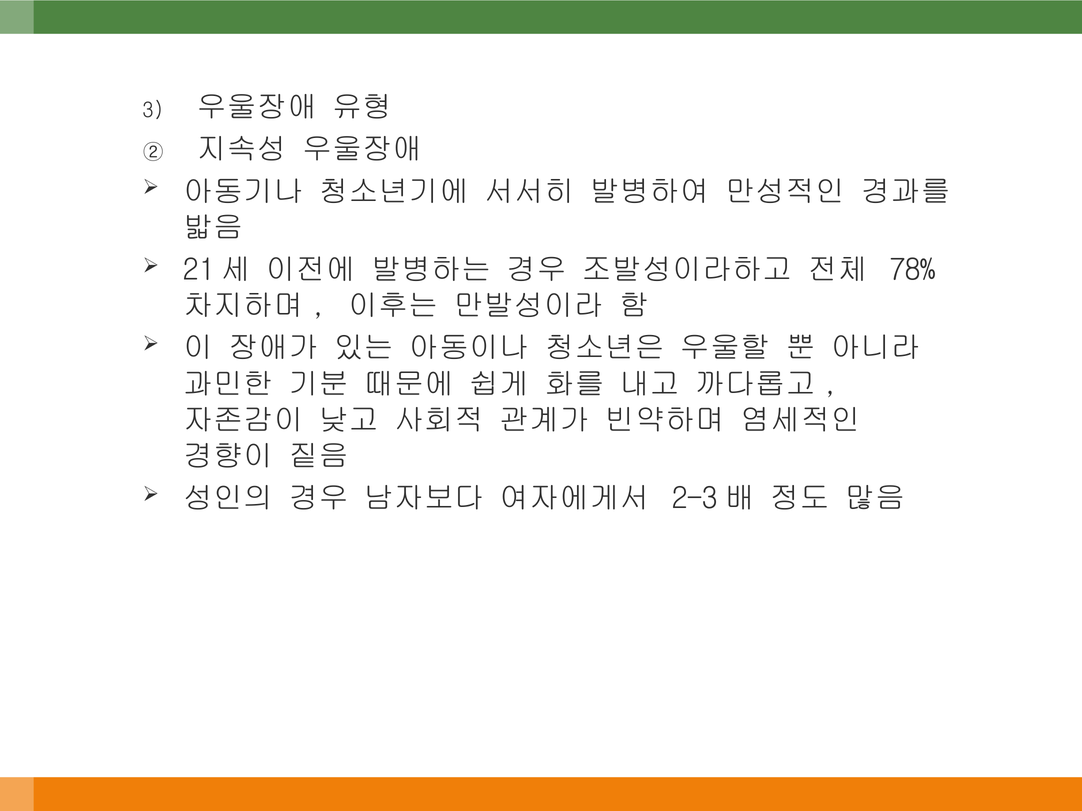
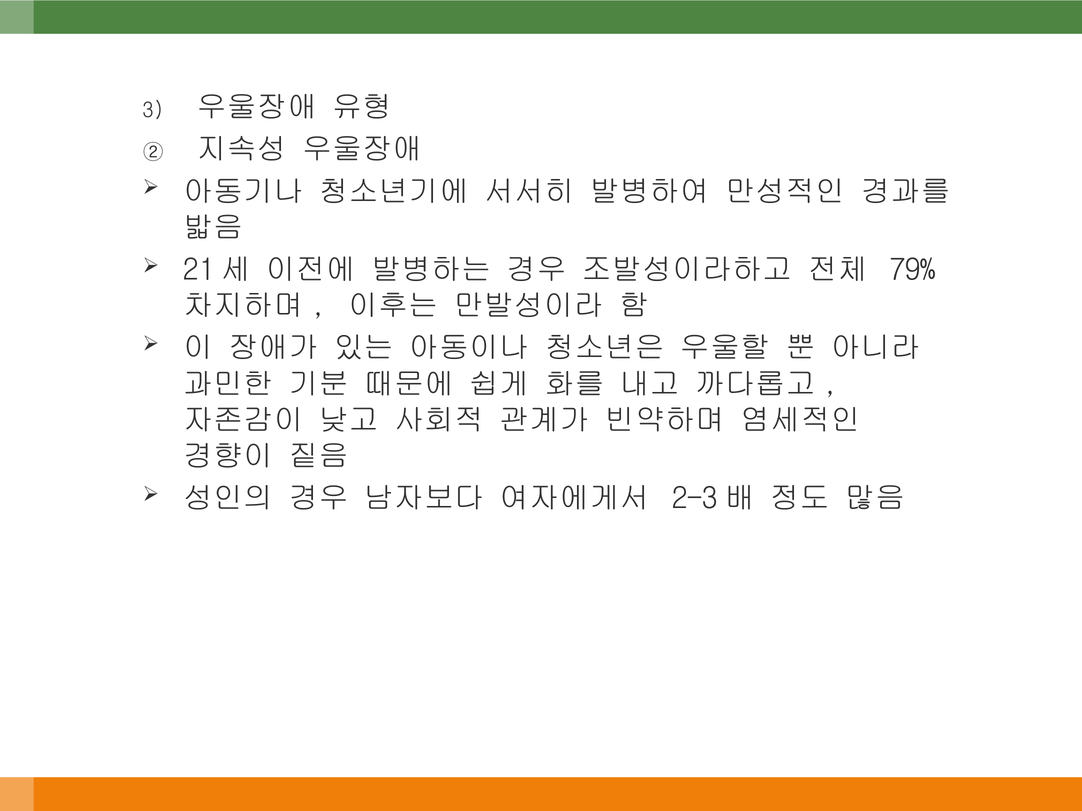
78%: 78% -> 79% (913, 270)
